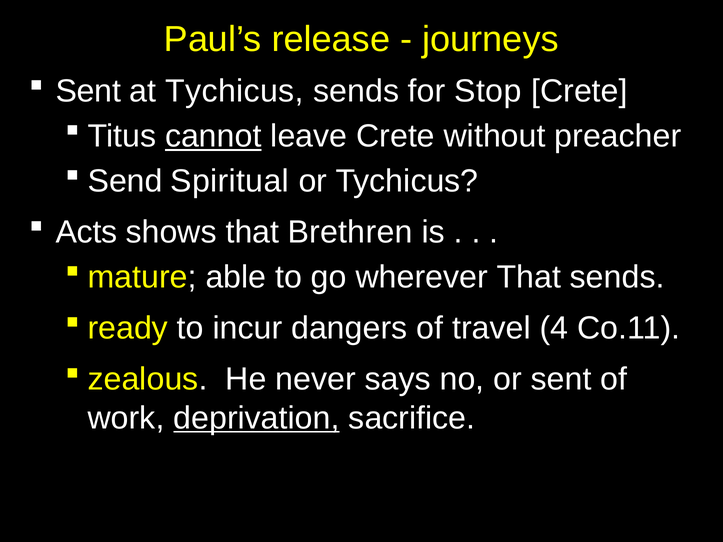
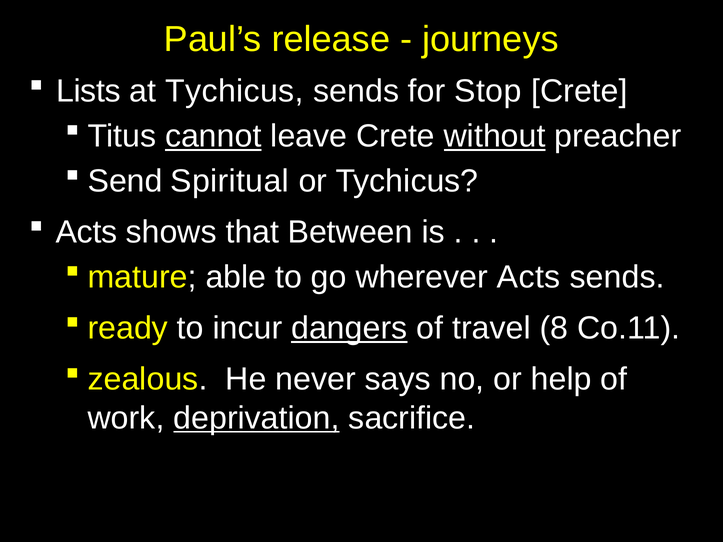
Sent: Sent -> Lists (88, 91)
without underline: none -> present (495, 136)
Brethren: Brethren -> Between (350, 232)
wherever That: That -> Acts (529, 277)
dangers underline: none -> present (349, 328)
4: 4 -> 8 (554, 328)
or sent: sent -> help (561, 380)
